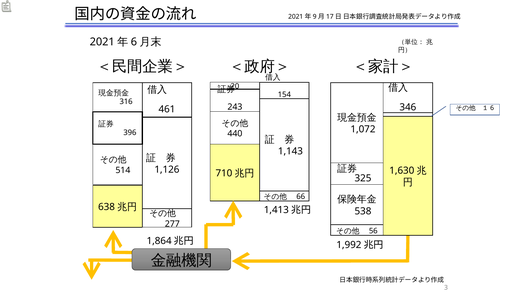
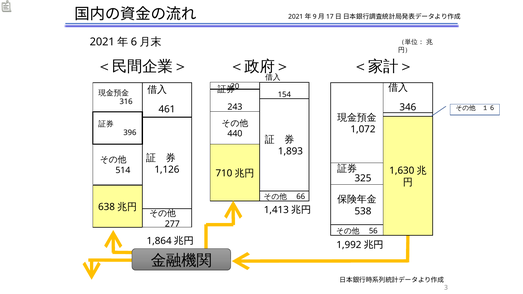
1,143: 1,143 -> 1,893 (290, 152)
